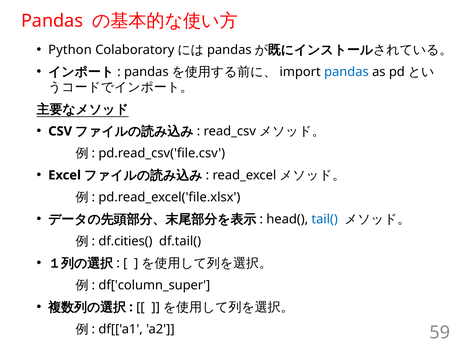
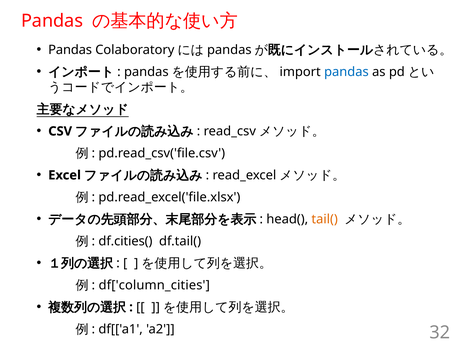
Python: Python -> Pandas (70, 50)
tail( colour: blue -> orange (325, 219)
df['column_super: df['column_super -> df['column_cities (154, 285)
59: 59 -> 32 (440, 332)
